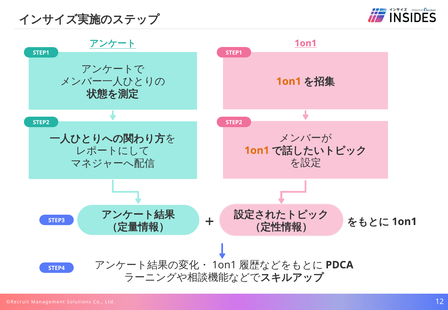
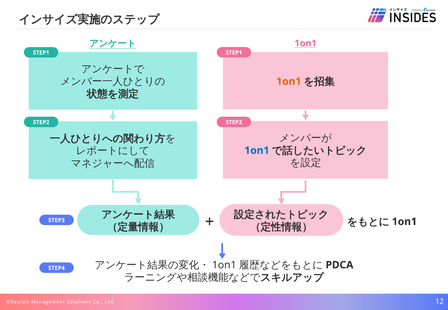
1on1 colour: orange -> blue (257, 151)
